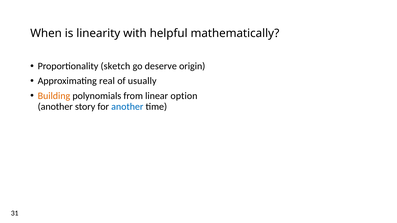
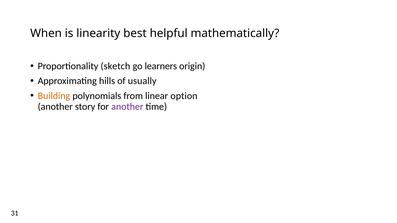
with: with -> best (135, 33)
deserve: deserve -> learners (161, 66)
real: real -> hills (107, 81)
another colour: blue -> purple (127, 107)
